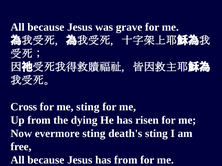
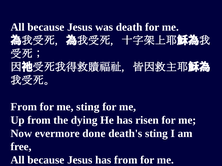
grave: grave -> death (129, 27)
Cross: Cross -> From (24, 107)
evermore sting: sting -> done (94, 134)
